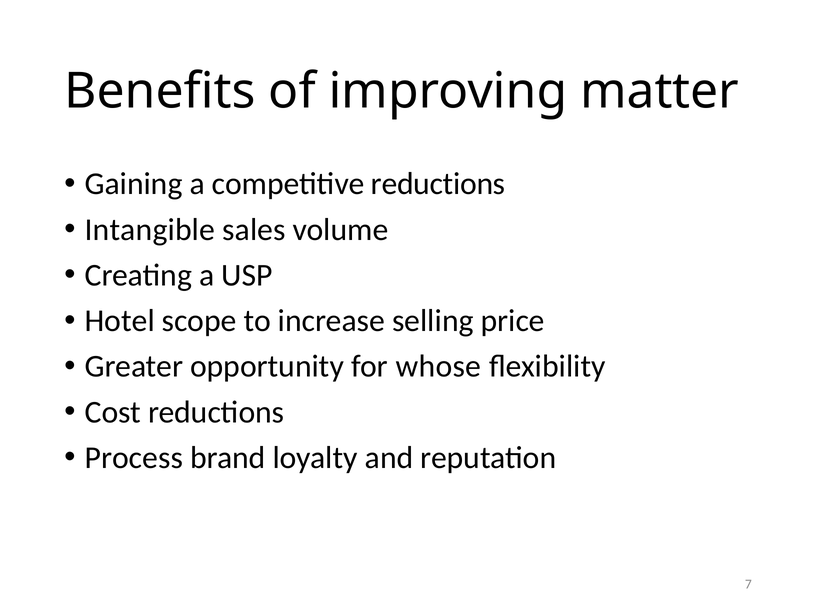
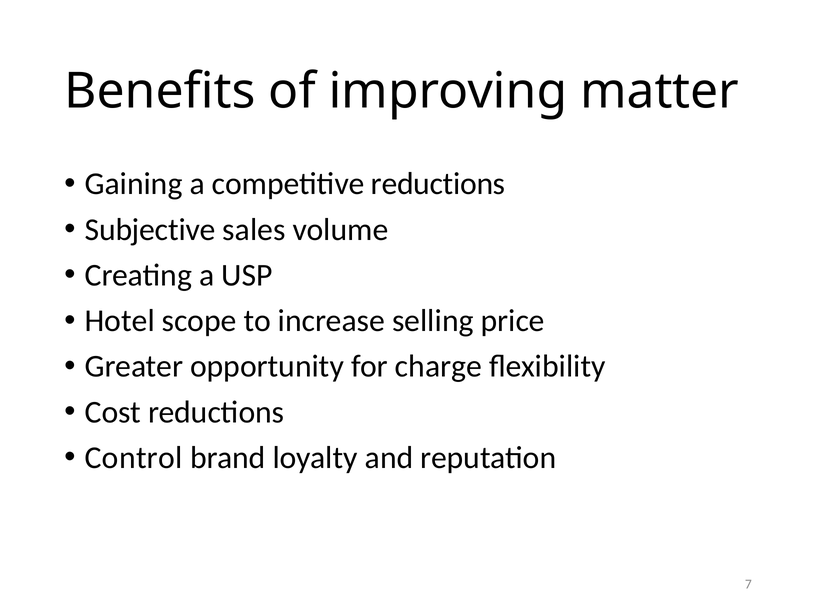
Intangible: Intangible -> Subjective (150, 230)
whose: whose -> charge (438, 366)
Process: Process -> Control (134, 458)
